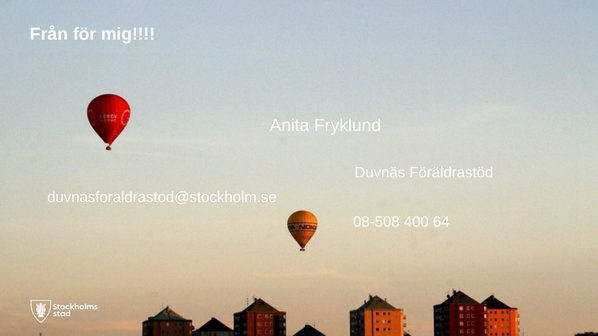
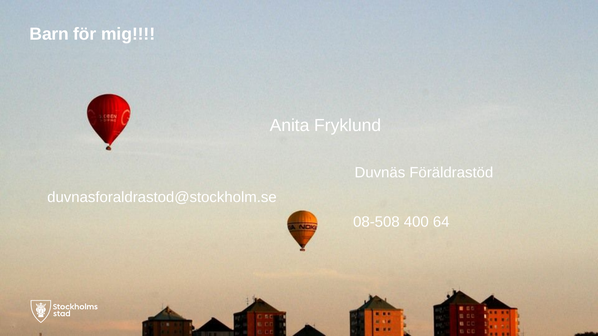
Från: Från -> Barn (49, 34)
